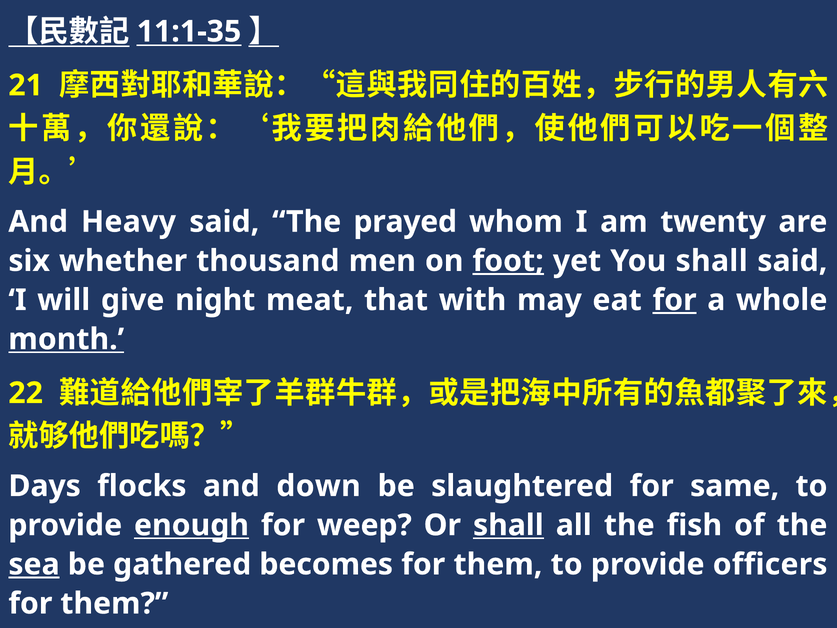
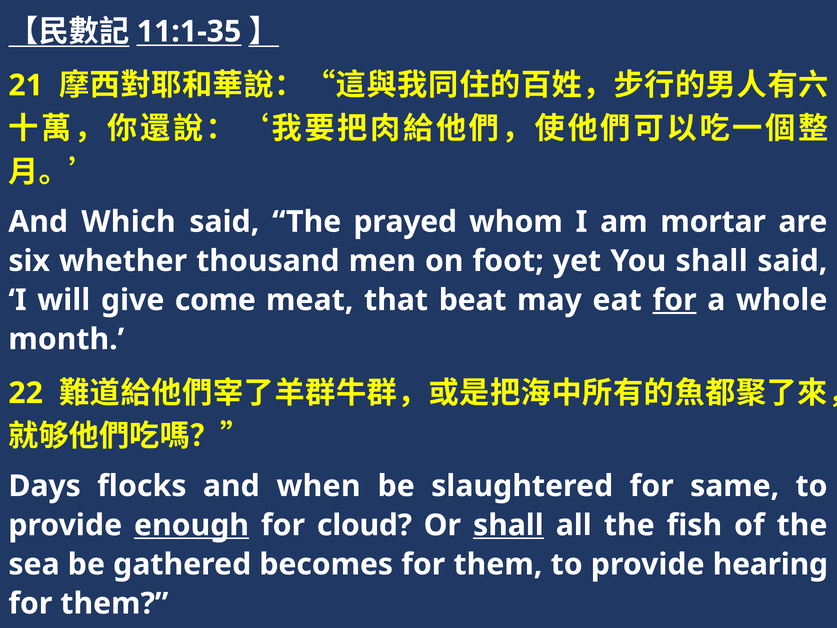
Heavy: Heavy -> Which (128, 222)
twenty: twenty -> mortar (713, 222)
foot underline: present -> none (508, 261)
night: night -> come (215, 300)
with: with -> beat (473, 300)
month underline: present -> none (66, 339)
down: down -> when (319, 486)
weep: weep -> cloud (364, 525)
sea underline: present -> none (34, 564)
officers: officers -> hearing (770, 564)
